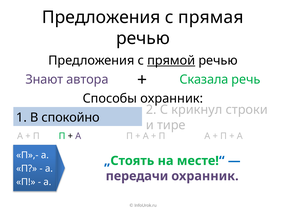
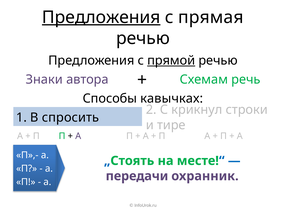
Предложения underline: none -> present (101, 17)
Знают: Знают -> Знаки (44, 79)
Сказала: Сказала -> Схемам (204, 79)
Способы охранник: охранник -> кавычках (172, 98)
спокойно: спокойно -> спросить (71, 117)
